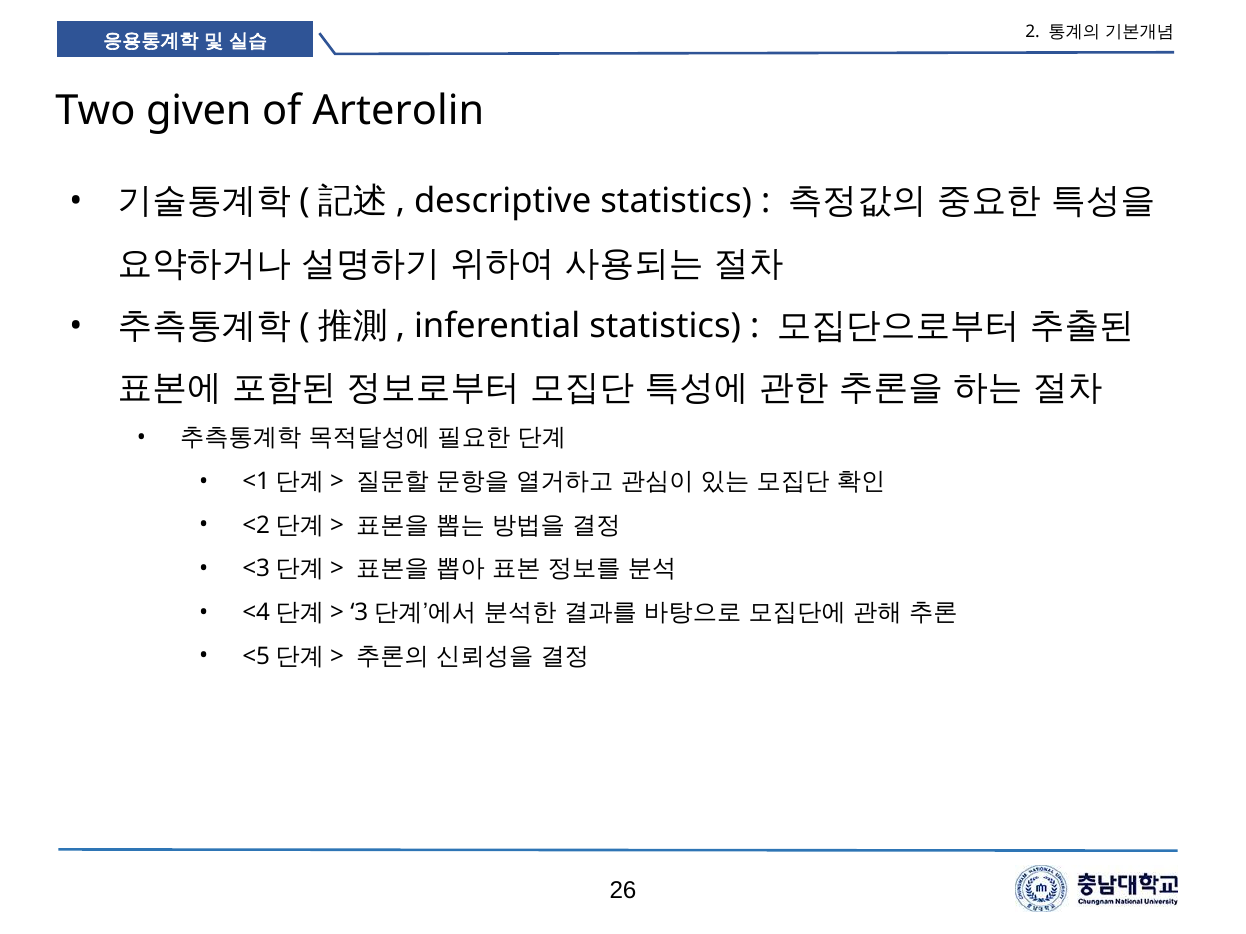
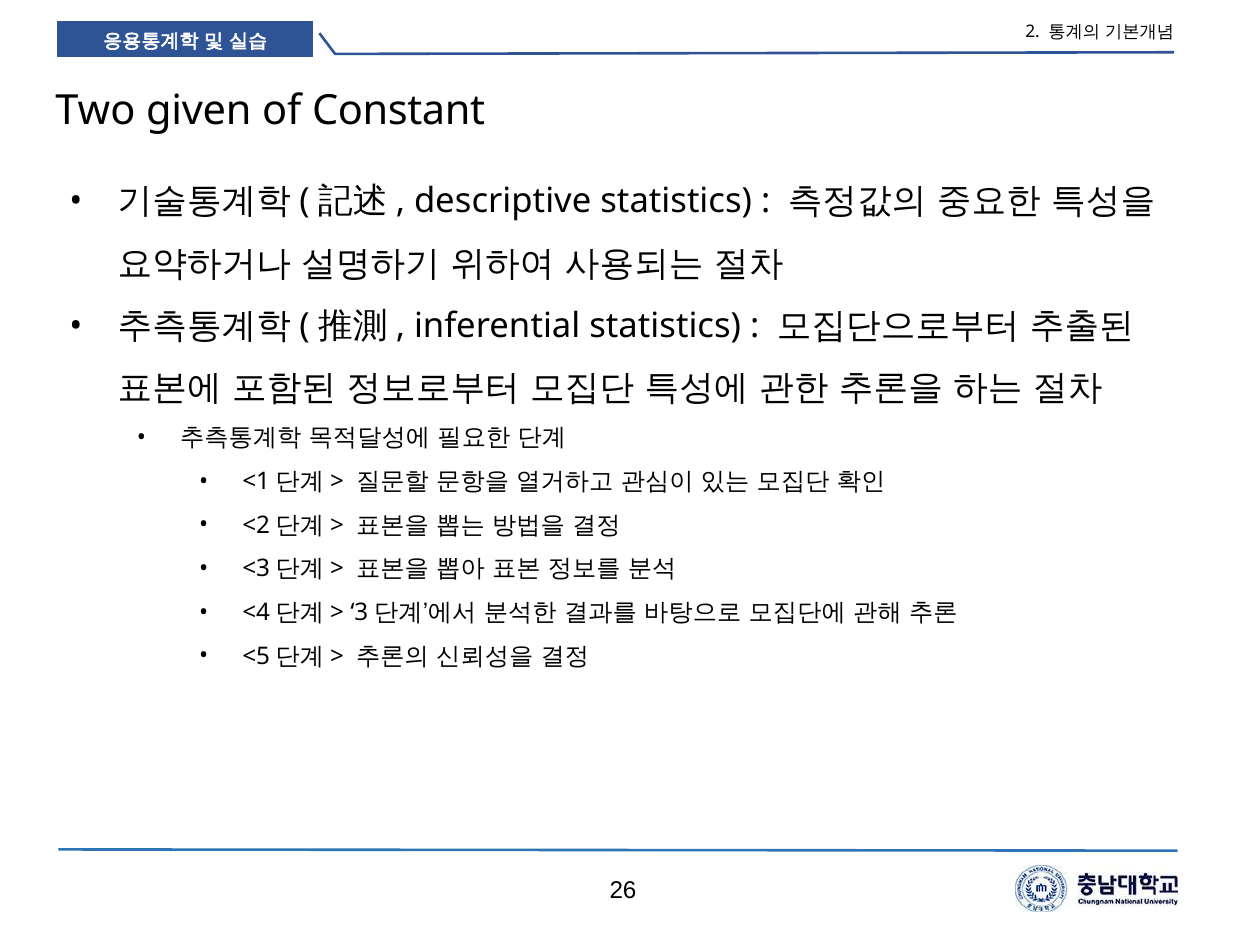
Arterolin: Arterolin -> Constant (399, 111)
